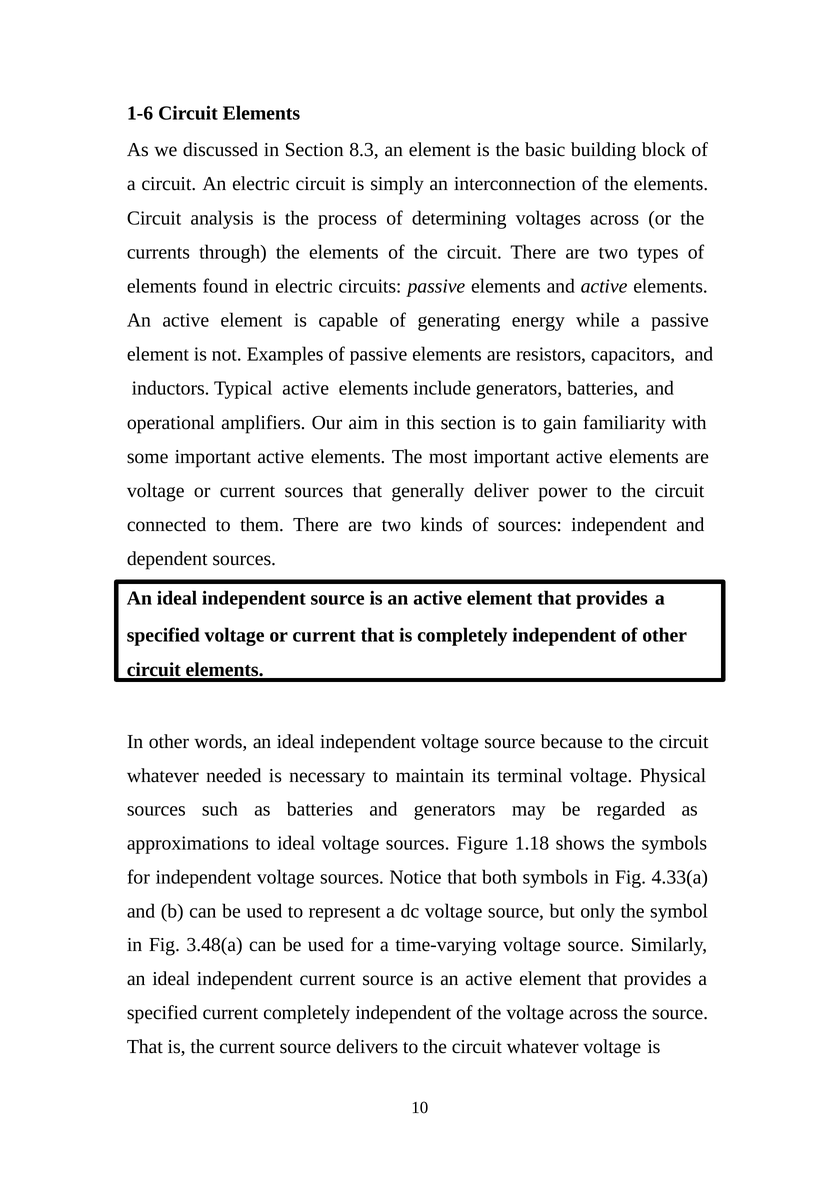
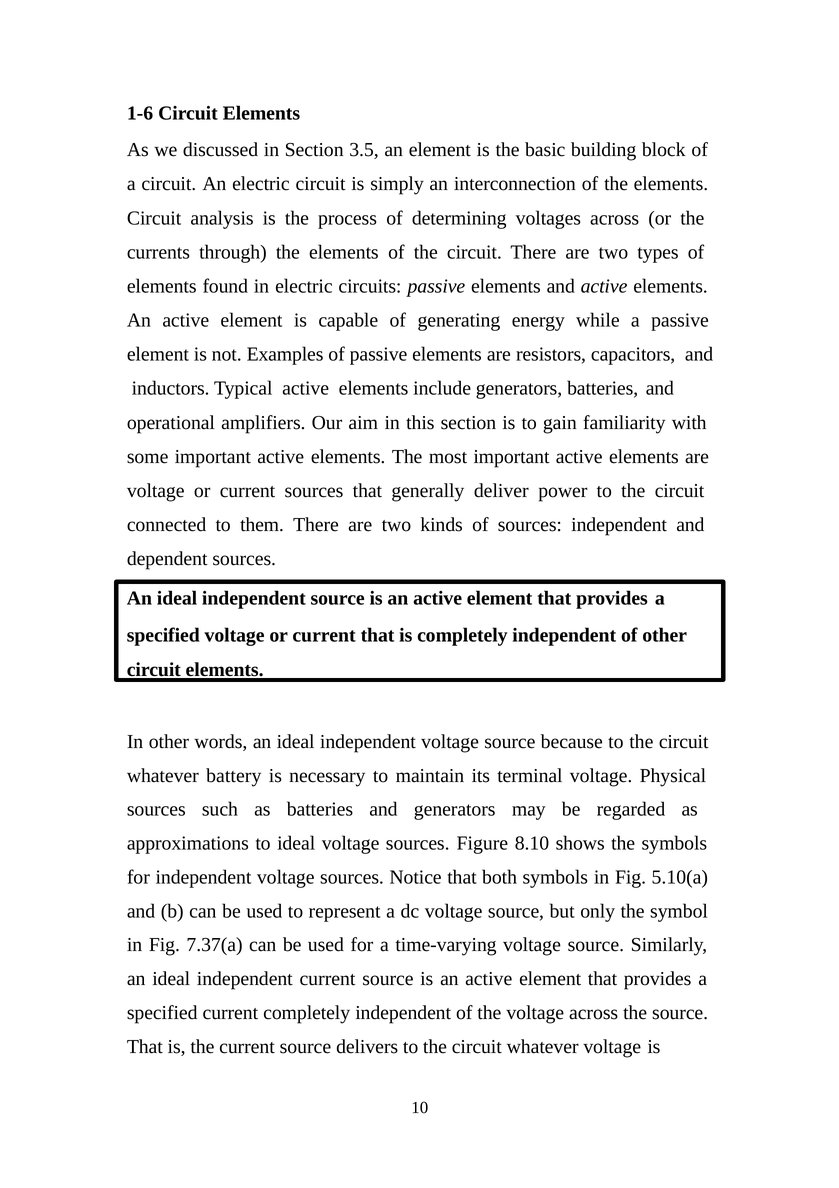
8.3: 8.3 -> 3.5 (364, 150)
needed: needed -> battery (234, 775)
1.18: 1.18 -> 8.10 (532, 843)
4.33(a: 4.33(a -> 5.10(a (680, 877)
3.48(a: 3.48(a -> 7.37(a (215, 944)
